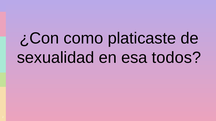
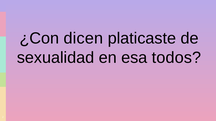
como: como -> dicen (83, 38)
